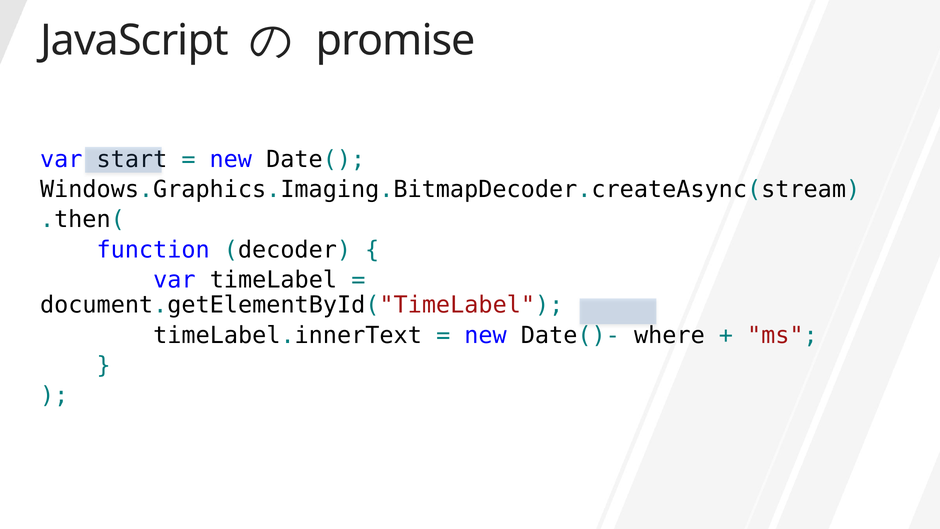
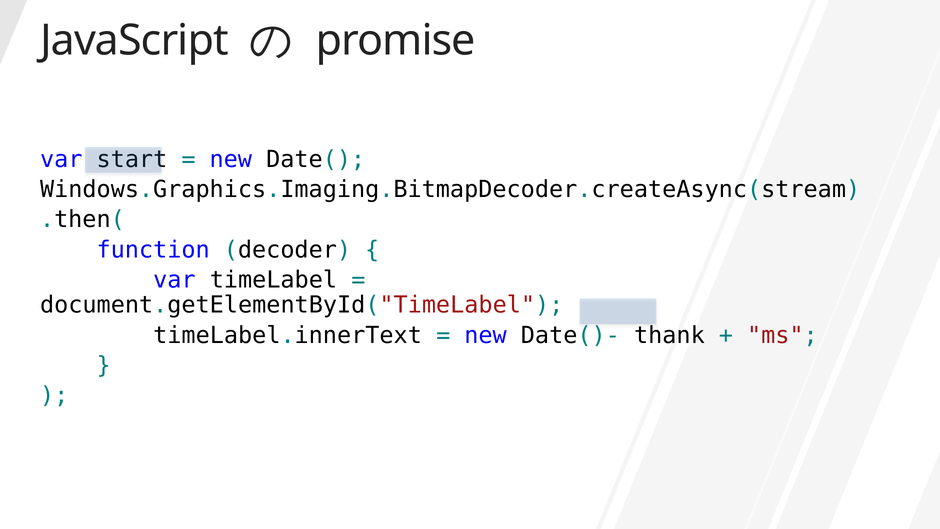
where: where -> thank (669, 335)
